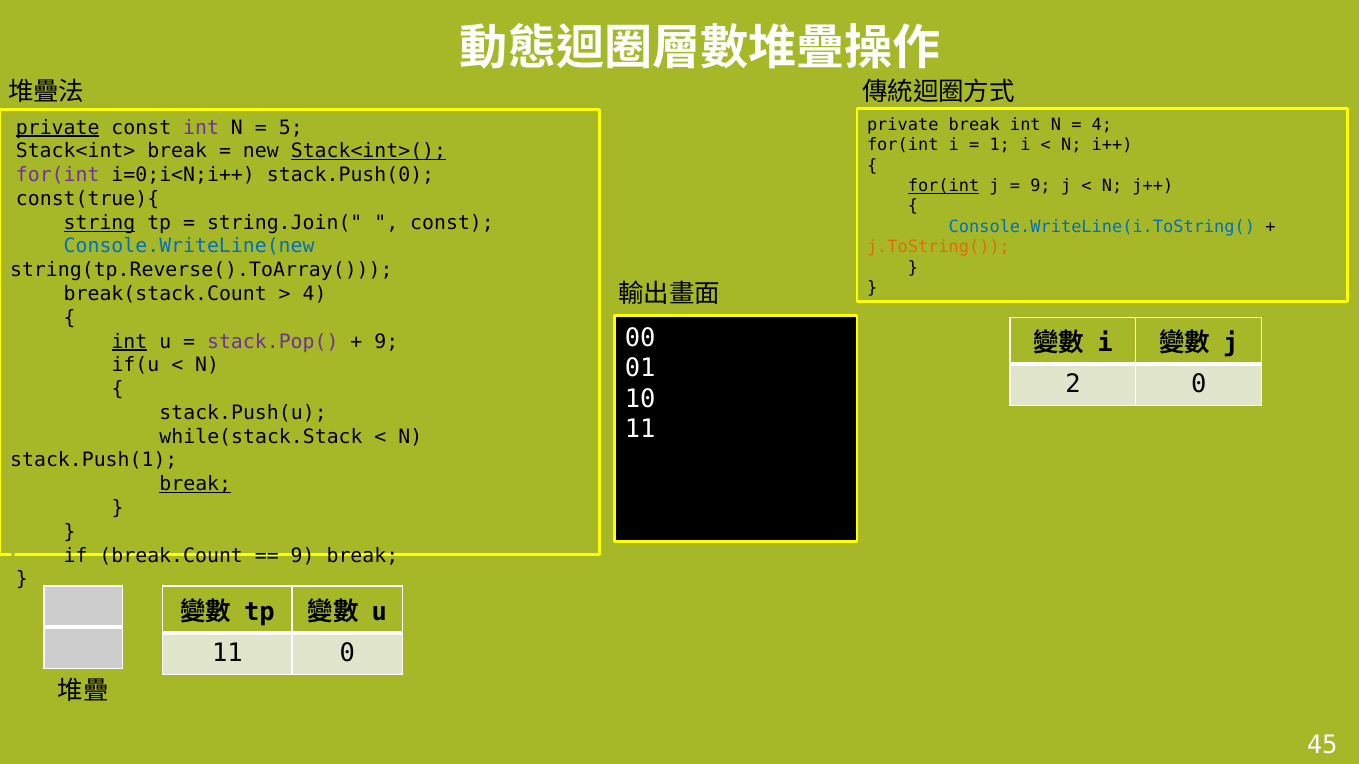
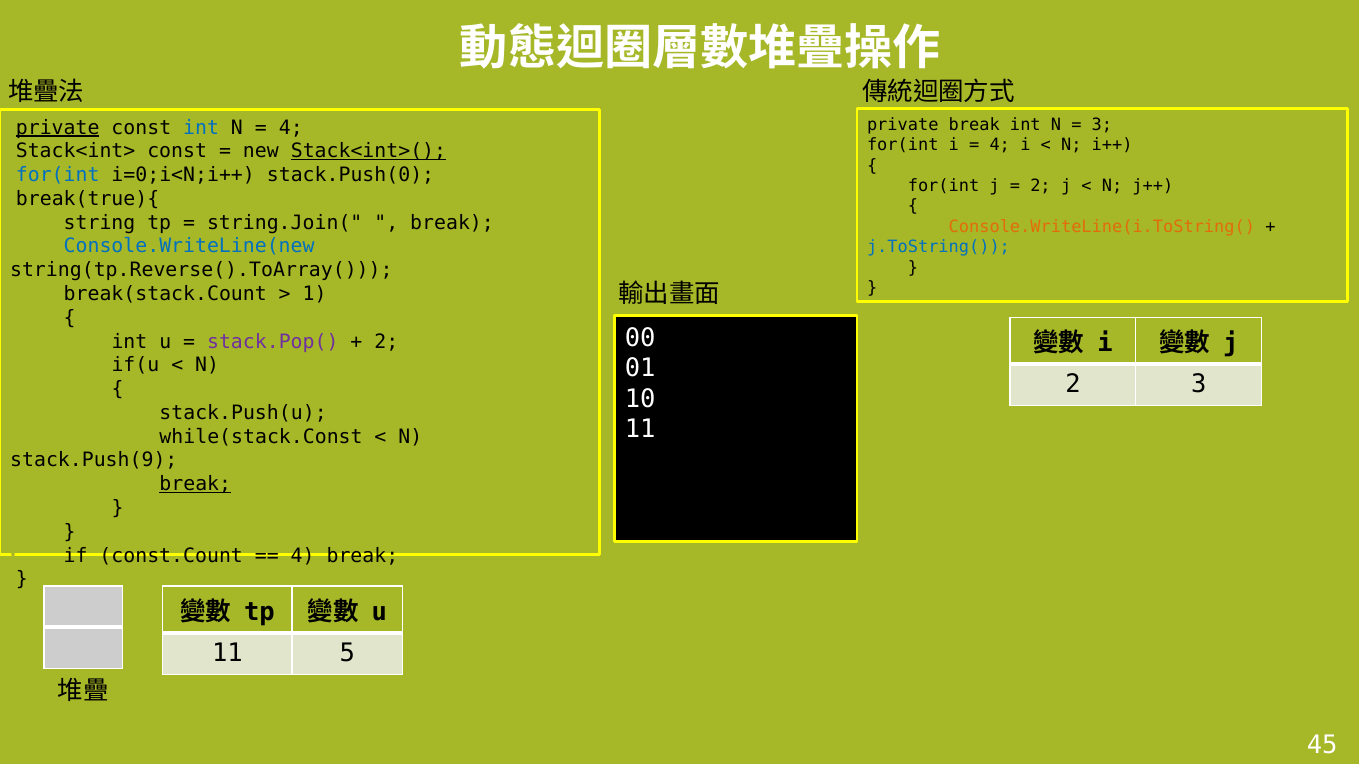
4: 4 -> 3 (1102, 125)
int colour: purple -> blue (201, 128)
5: 5 -> 4 (291, 128)
1: 1 -> 4 (1000, 145)
Stack<int> break: break -> const (177, 151)
for(int colour: purple -> blue (58, 175)
for(int underline: present -> none (944, 186)
9: 9 -> 2 (1041, 186)
const(true){: const(true){ -> break(true){ (88, 199)
string underline: present -> none (100, 223)
const: const -> break (452, 223)
Console.WriteLine(i.ToString( colour: blue -> orange (1102, 227)
j.ToString( colour: orange -> blue (938, 247)
4: 4 -> 1 (315, 294)
int underline: present -> none (129, 342)
9: 9 -> 2 (386, 342)
2 0: 0 -> 3 (1199, 385)
while(stack.Stack: while(stack.Stack -> while(stack.Const (261, 437)
stack.Push(1: stack.Push(1 -> stack.Push(9 (94, 461)
break.Count: break.Count -> const.Count (171, 556)
9: 9 -> 4 (303, 556)
11 0: 0 -> 5 (347, 654)
